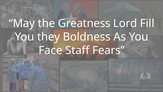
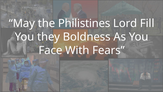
Greatness: Greatness -> Philistines (84, 23)
Staff: Staff -> With (77, 50)
